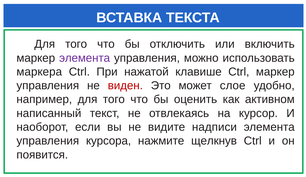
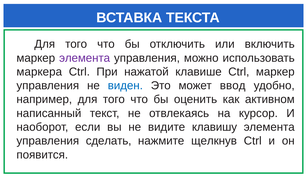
виден colour: red -> blue (125, 85)
слое: слое -> ввод (233, 85)
надписи: надписи -> клавишу (214, 127)
курсора: курсора -> сделать (109, 141)
